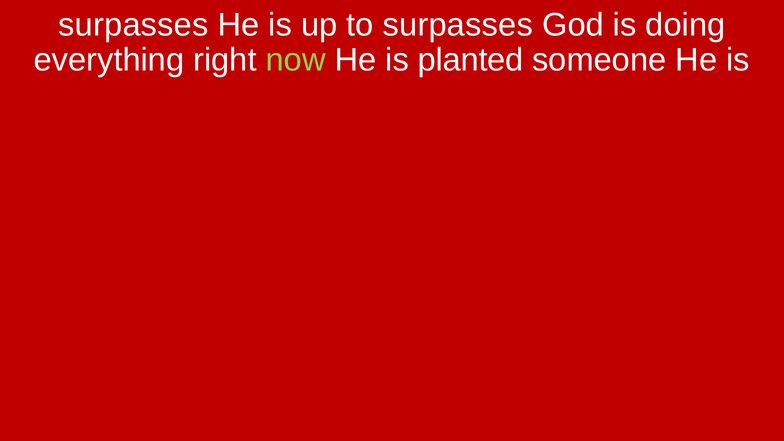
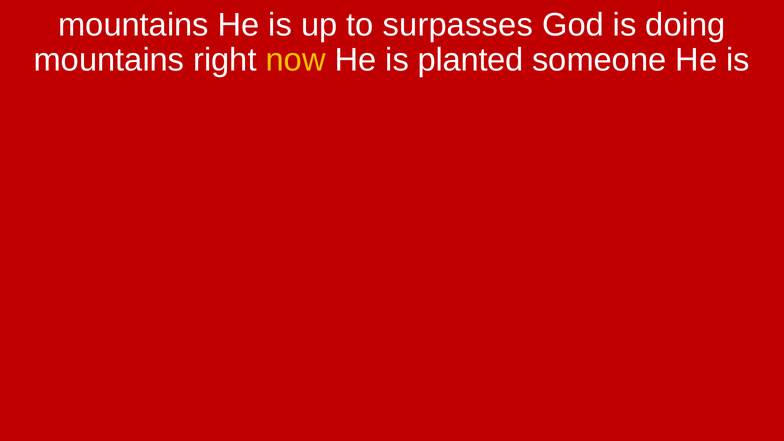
surpasses: surpasses -> mountains (134, 25)
everything: everything -> mountains (109, 60)
now colour: light green -> yellow (296, 60)
